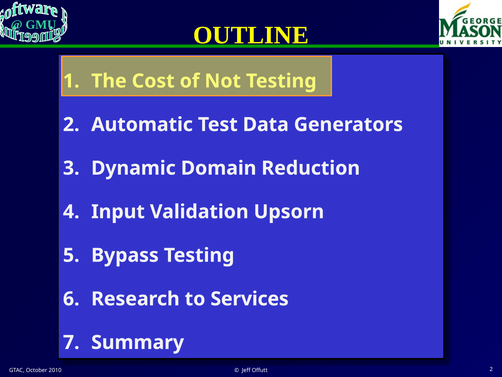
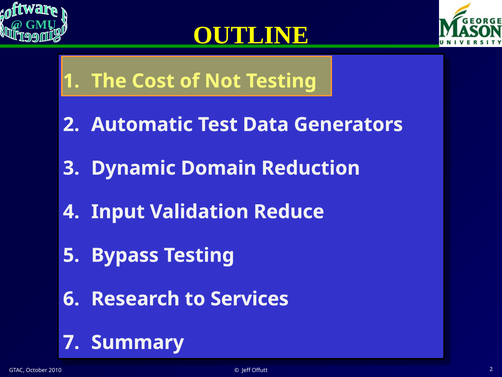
Upsorn: Upsorn -> Reduce (289, 211)
